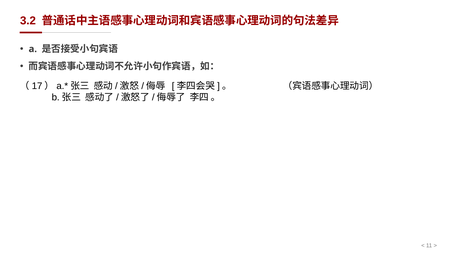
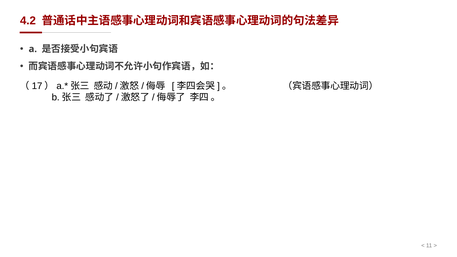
3.2: 3.2 -> 4.2 (28, 21)
